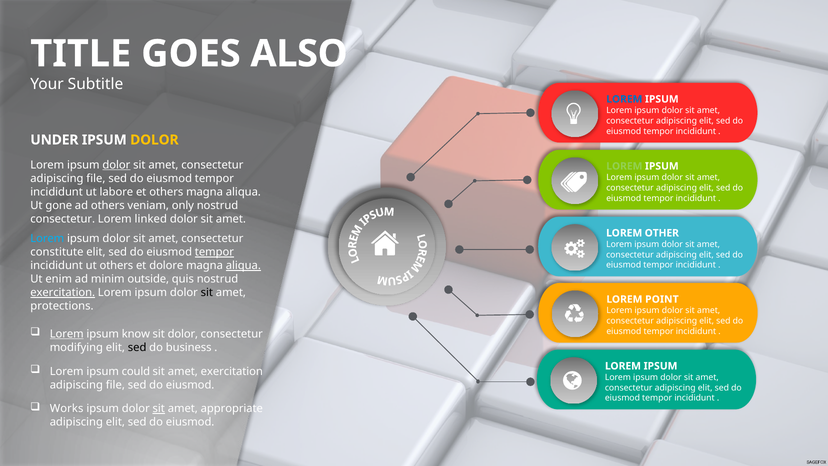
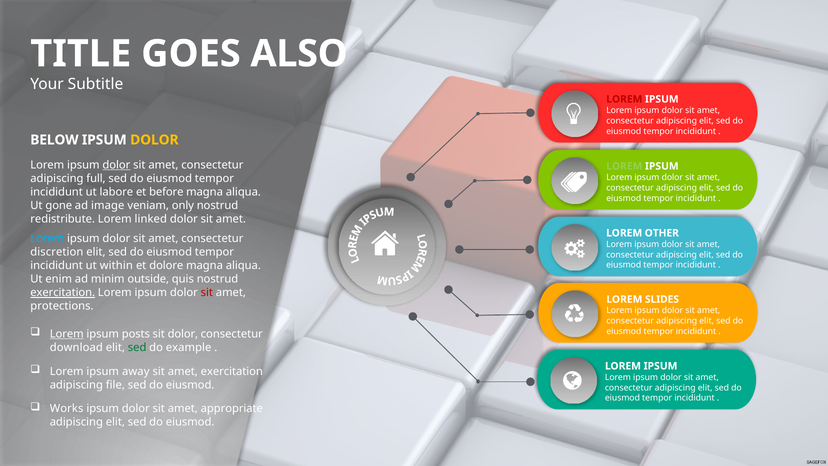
LOREM colour: blue -> red (624, 99)
UNDER: UNDER -> BELOW (54, 140)
file: file -> full (96, 178)
et others: others -> before (166, 192)
ad others: others -> image (108, 205)
consectetur: consectetur -> redistribute (63, 219)
constitute: constitute -> discretion (57, 252)
tempor underline: present -> none (214, 252)
ut others: others -> within (116, 266)
aliqua underline: present -> none (243, 266)
sit colour: black -> red (207, 292)
POINT: POINT -> SLIDES (662, 299)
know: know -> posts (136, 334)
modifying: modifying -> download (76, 347)
sed colour: black -> green (137, 347)
business: business -> example (189, 347)
could: could -> away (136, 371)
sit underline: present -> none (159, 408)
